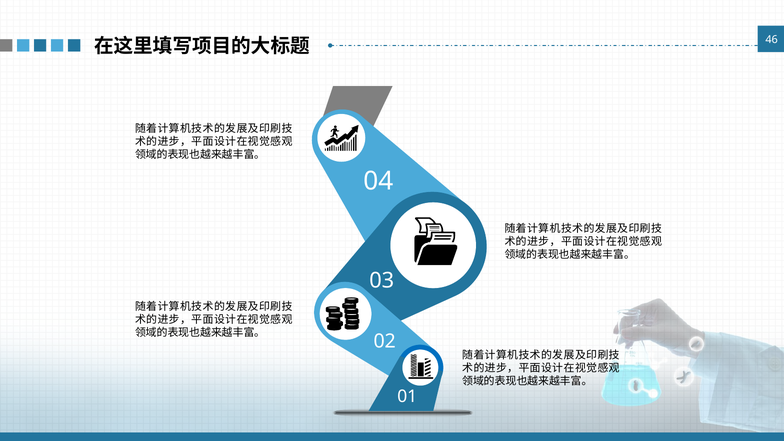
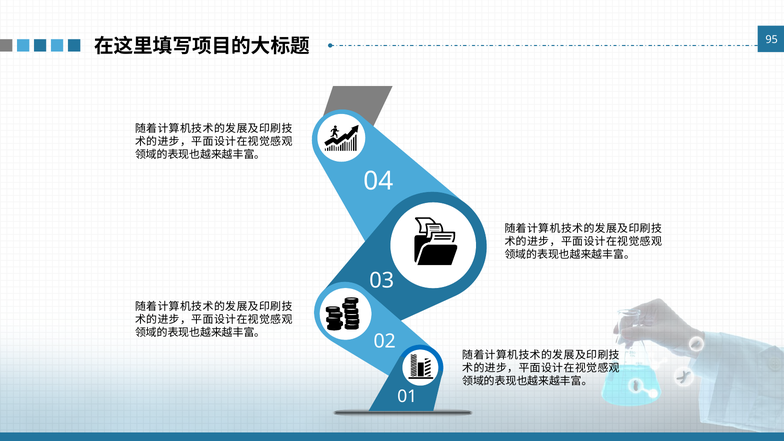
46: 46 -> 95 (772, 40)
